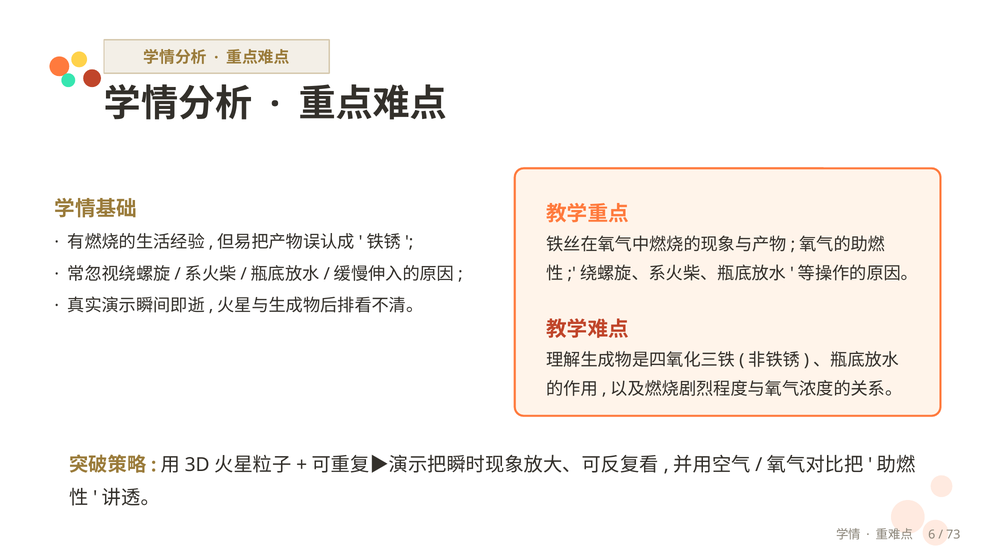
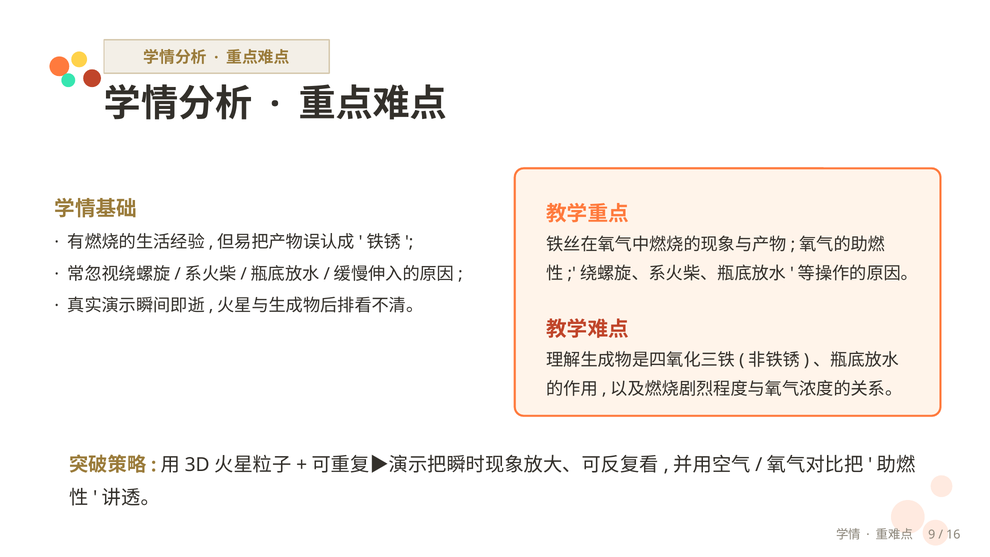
6: 6 -> 9 (932, 534)
73: 73 -> 16 (953, 534)
